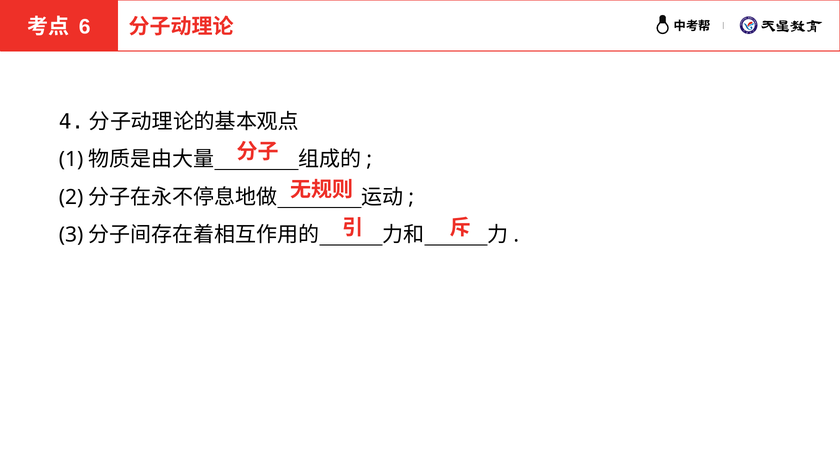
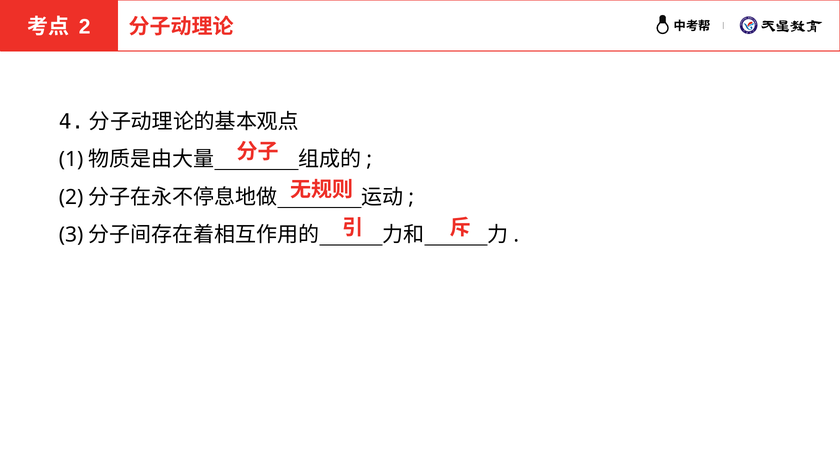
6: 6 -> 2 (85, 27)
